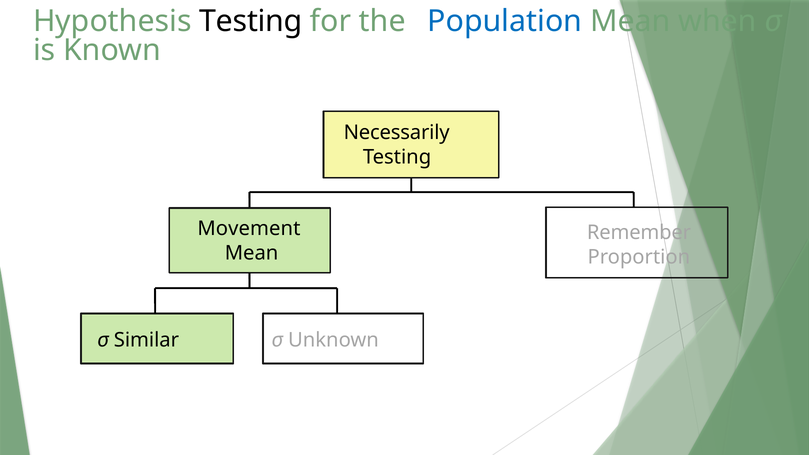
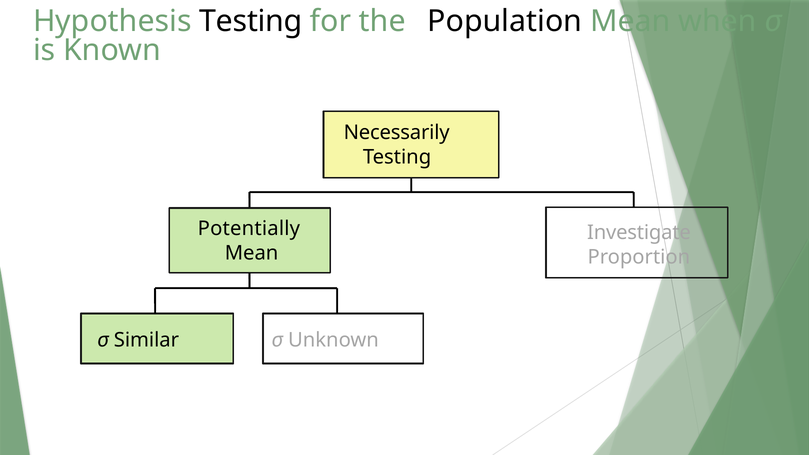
Population colour: blue -> black (505, 21)
Movement: Movement -> Potentially (249, 229)
Remember: Remember -> Investigate (639, 233)
